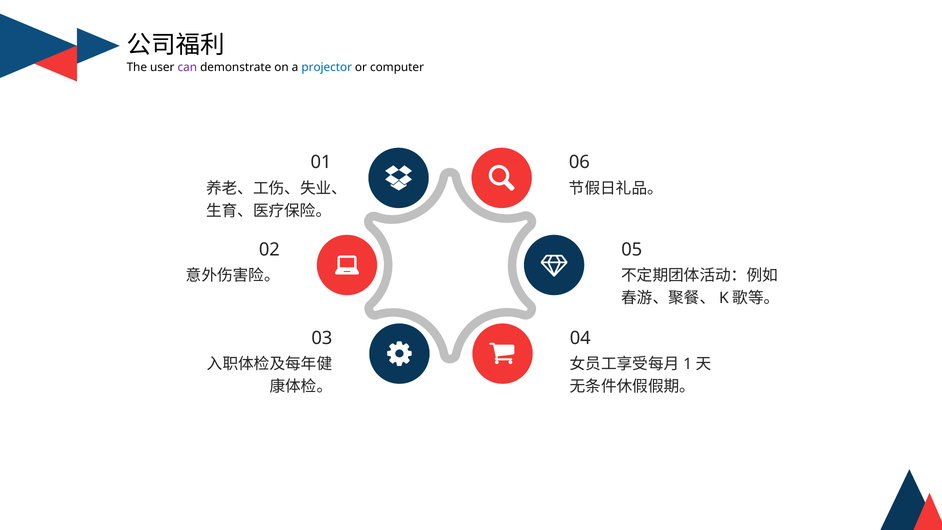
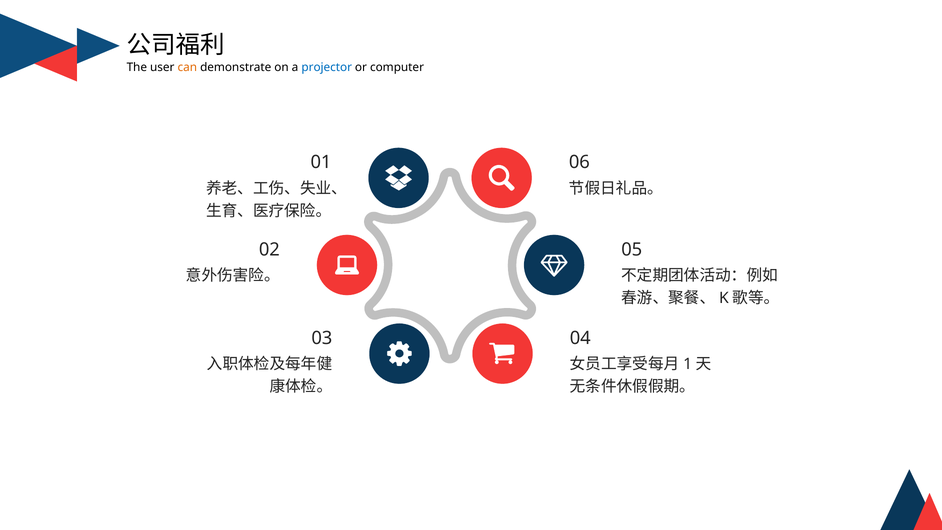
can colour: purple -> orange (187, 67)
